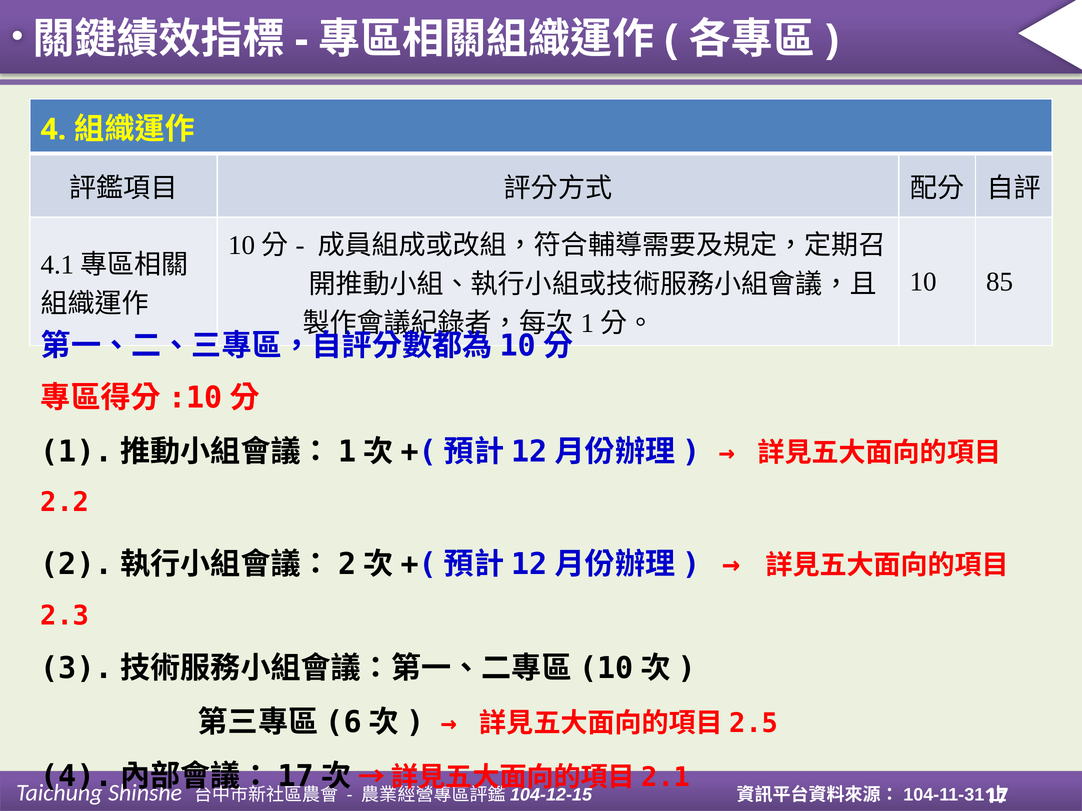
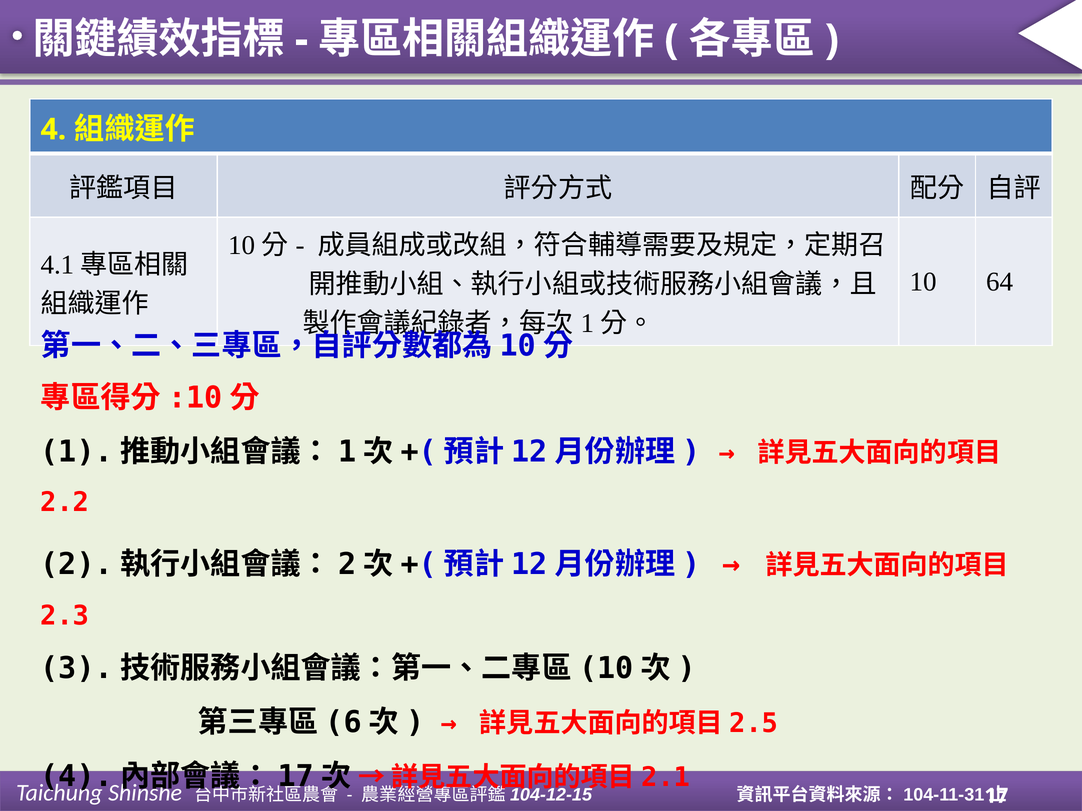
85: 85 -> 64 (1000, 282)
